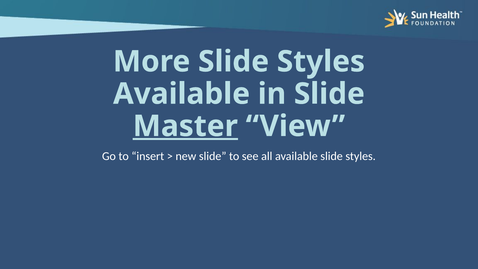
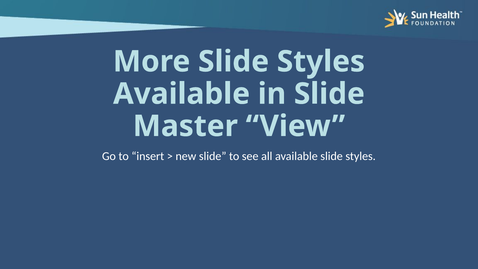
Master underline: present -> none (185, 126)
